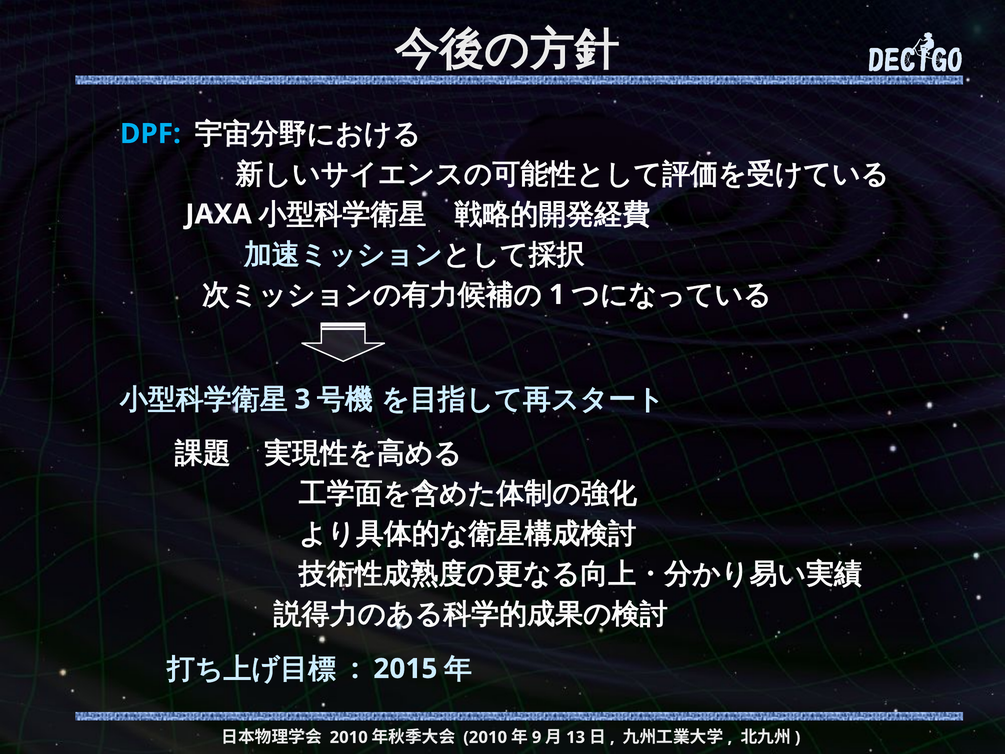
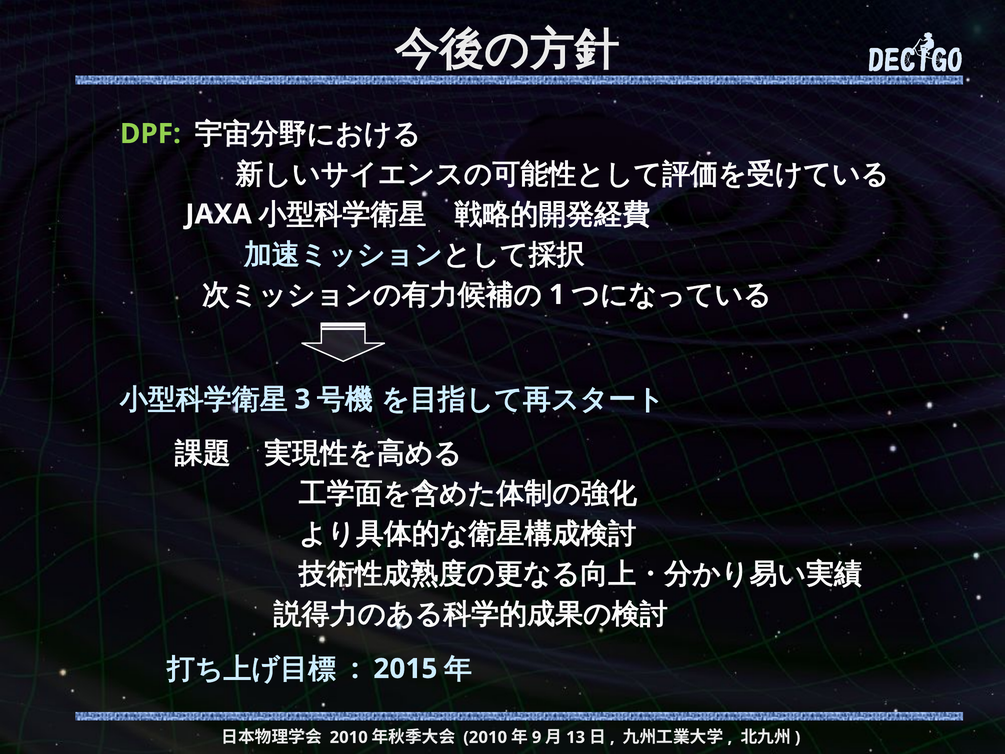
DPF colour: light blue -> light green (150, 134)
